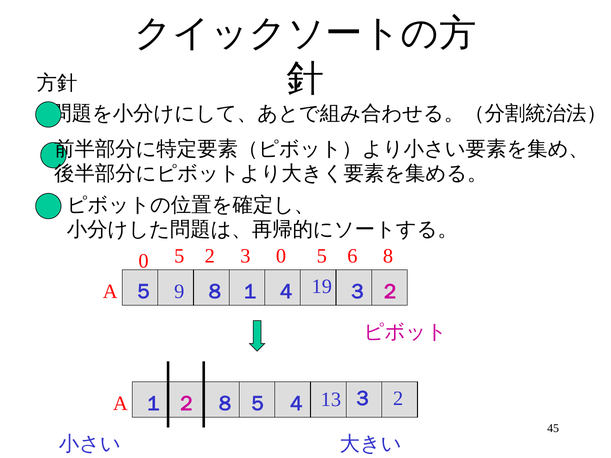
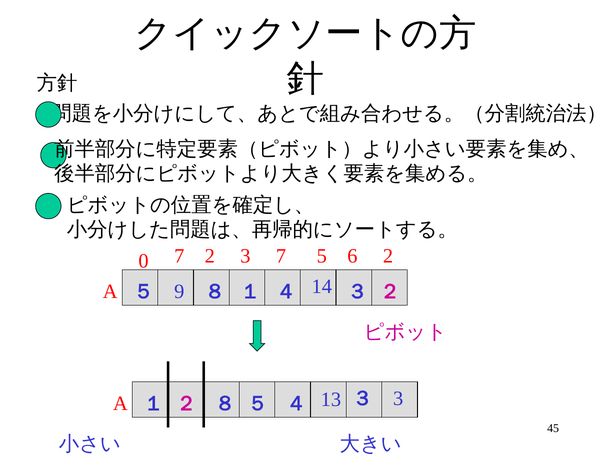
5: 5 -> 7 (179, 256)
3 0: 0 -> 7 (281, 256)
5 8: 8 -> 2 (388, 256)
19: 19 -> 14 (322, 286)
13 2: 2 -> 3 (398, 399)
